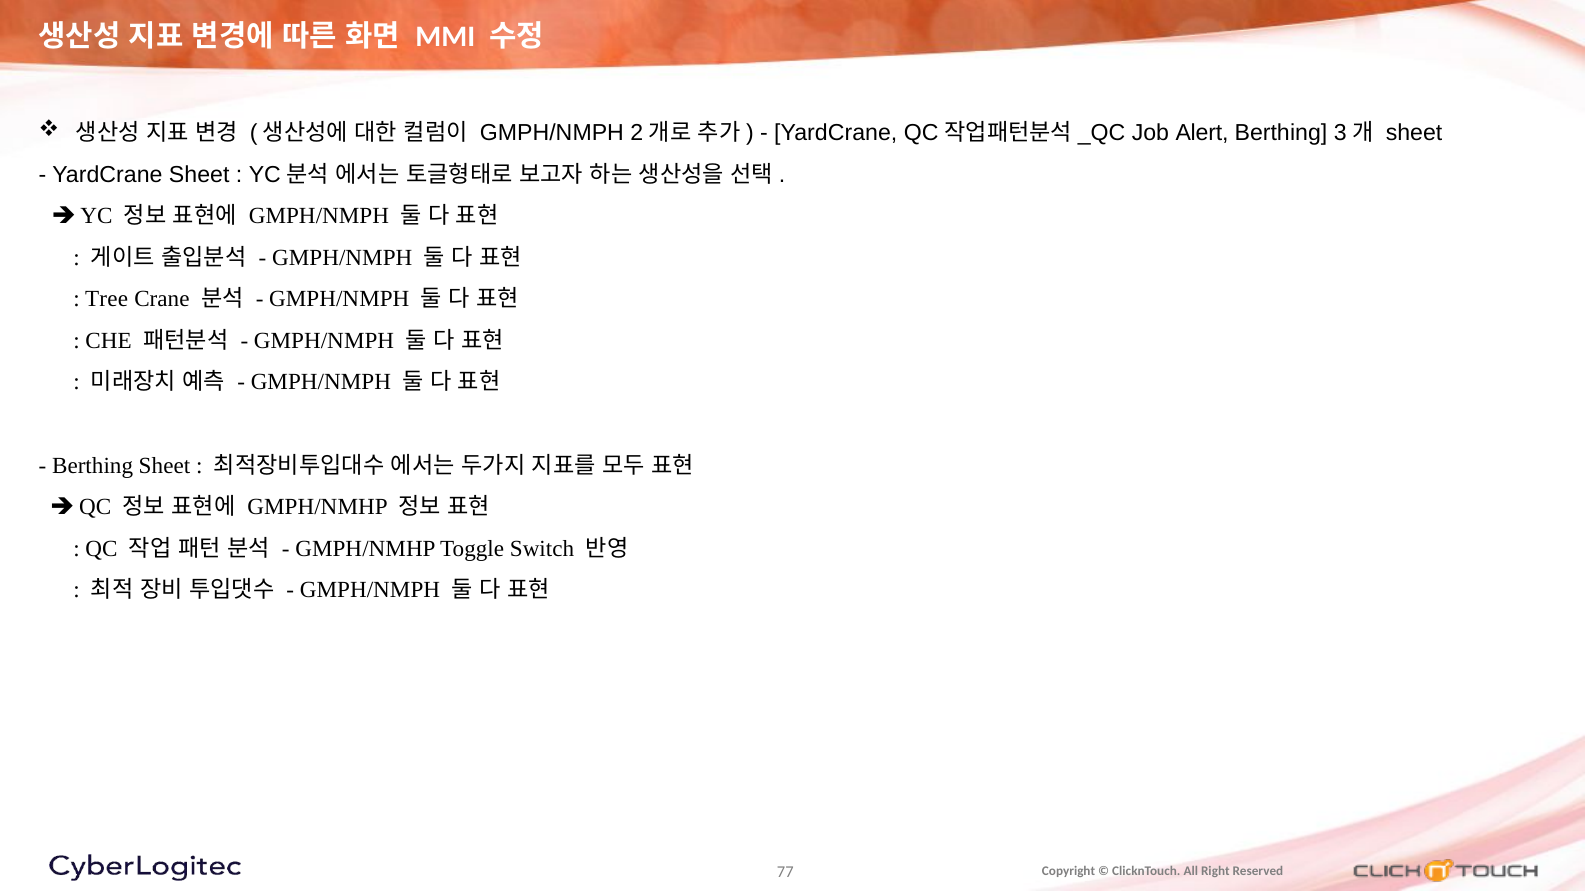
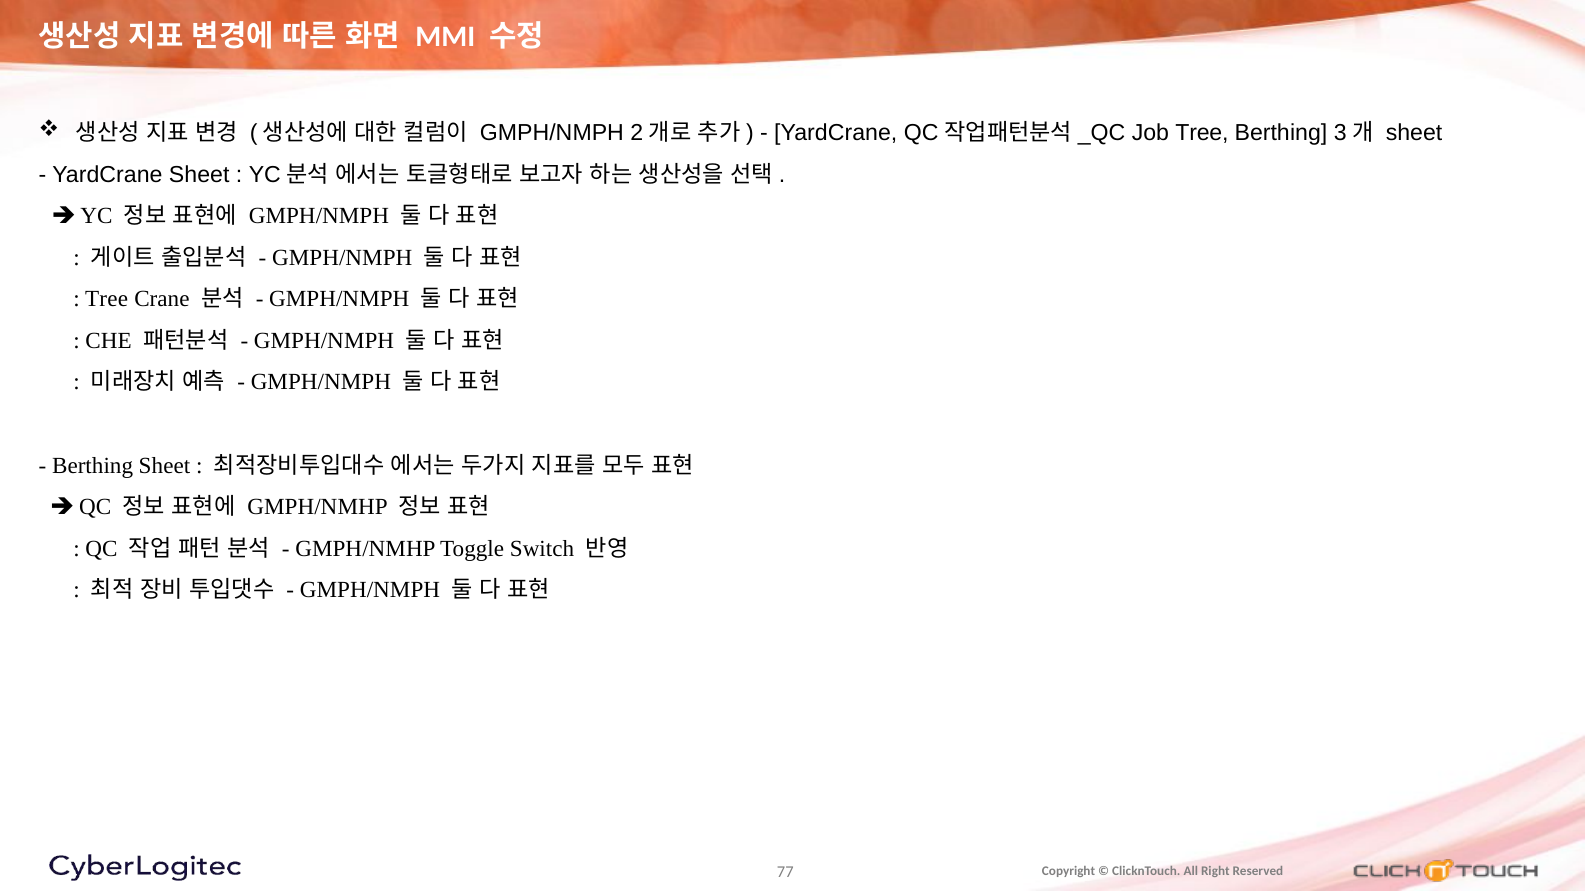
Job Alert: Alert -> Tree (1202, 133)
